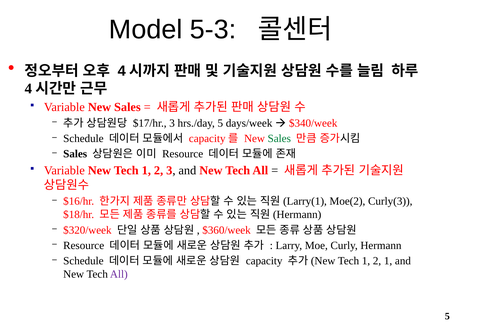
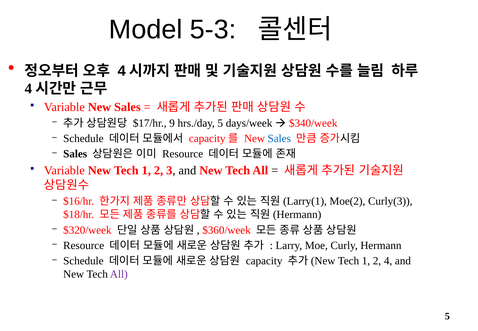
$17/hr 3: 3 -> 9 (172, 123)
Sales colour: green -> blue (279, 139)
2 1: 1 -> 4 (388, 261)
